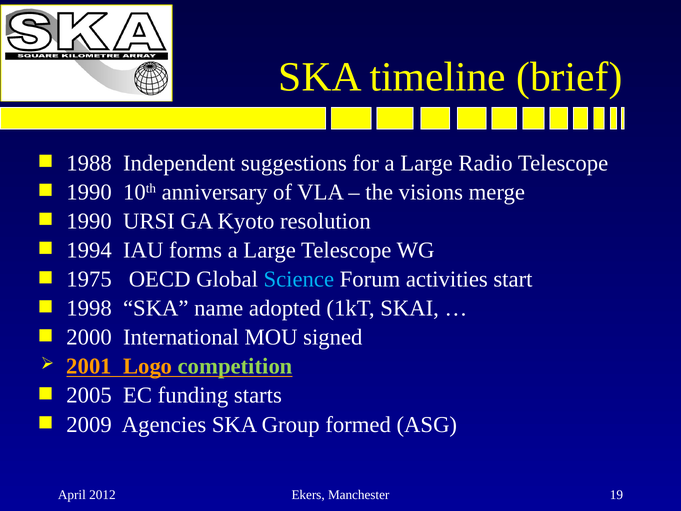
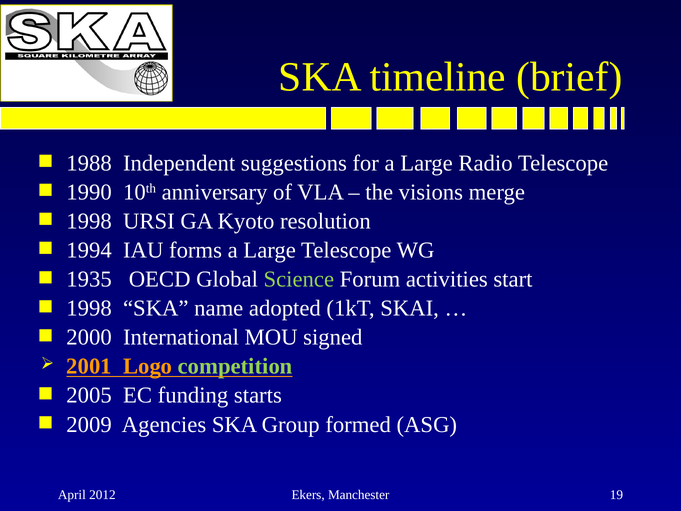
1990: 1990 -> 1998 (89, 221)
1975: 1975 -> 1935 (89, 279)
Science colour: light blue -> light green (299, 279)
